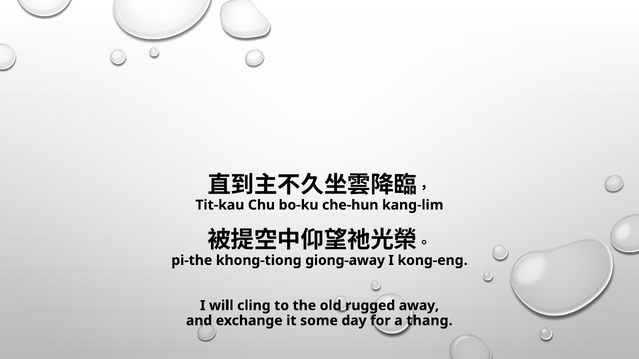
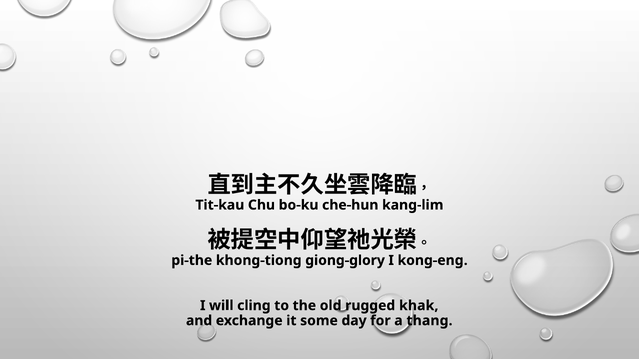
giong-away: giong-away -> giong-glory (345, 261)
away: away -> khak (419, 306)
